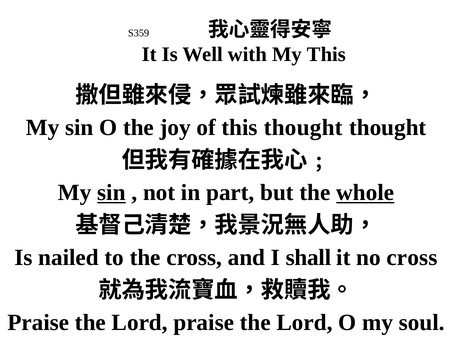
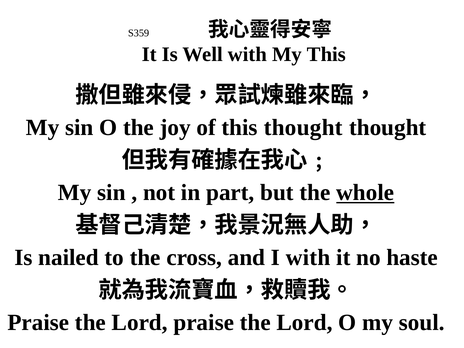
sin underline: present -> none (111, 193)
I shall: shall -> with (308, 258)
no cross: cross -> haste (412, 258)
